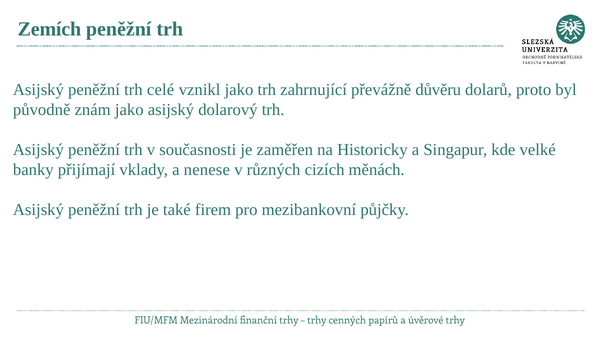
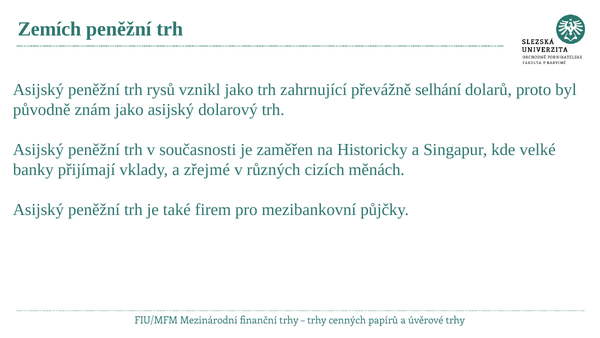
celé: celé -> rysů (161, 89)
důvěru: důvěru -> selhání (438, 89)
nenese: nenese -> zřejmé (207, 170)
